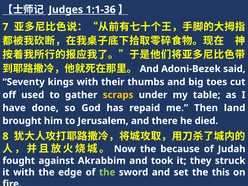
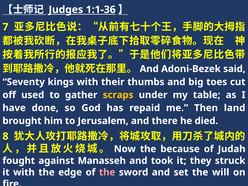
Akrabbim: Akrabbim -> Manasseh (102, 161)
the colour: light green -> pink (107, 172)
this: this -> will (221, 172)
